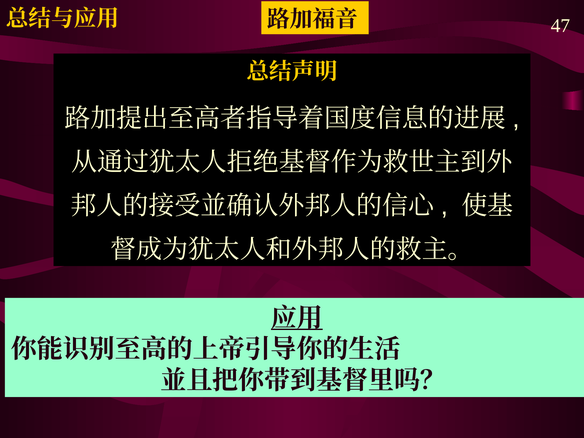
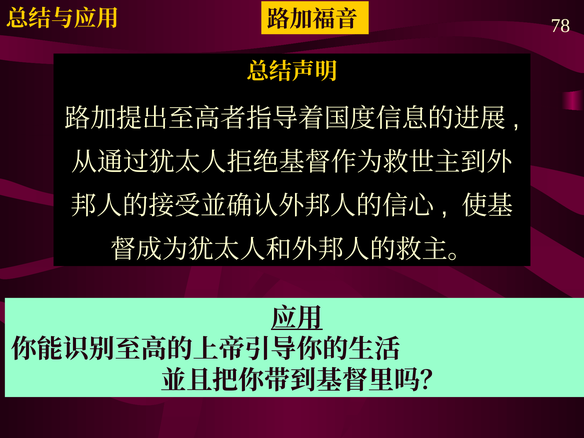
47: 47 -> 78 (561, 26)
